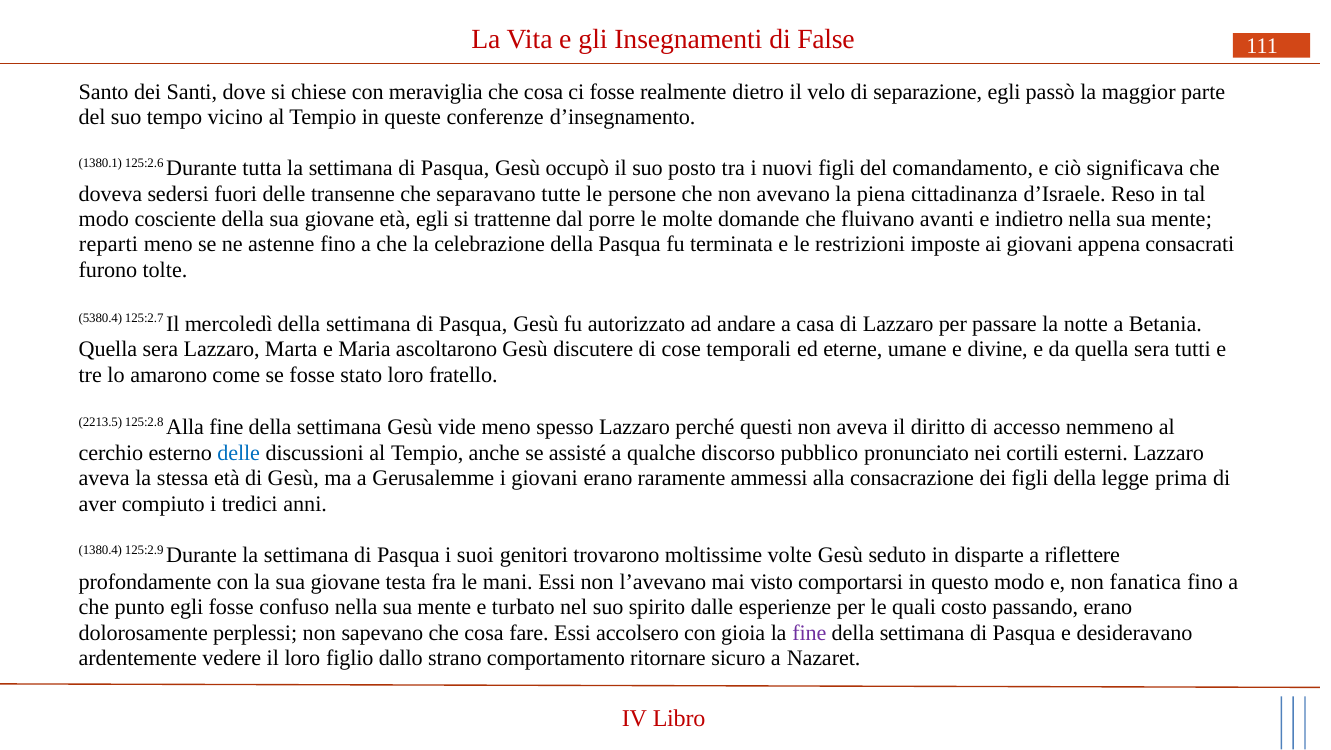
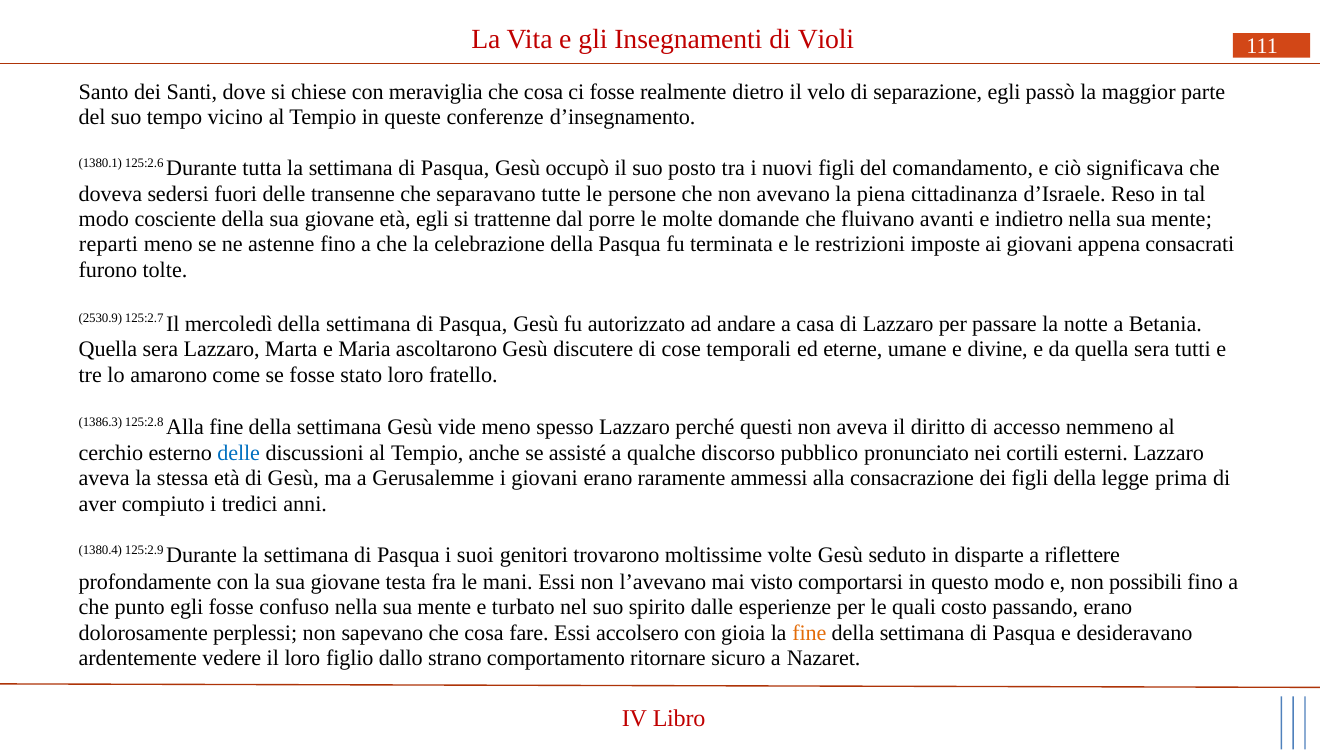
False: False -> Violi (826, 39)
5380.4: 5380.4 -> 2530.9 (100, 318)
2213.5: 2213.5 -> 1386.3 (100, 422)
fanatica: fanatica -> possibili (1146, 582)
fine colour: purple -> orange (809, 633)
